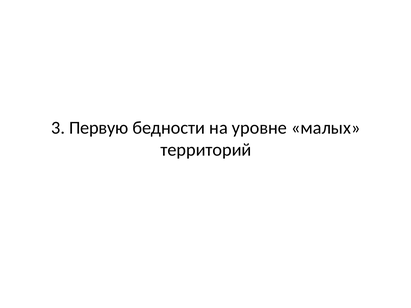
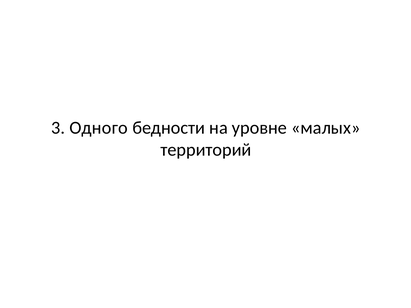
Первую: Первую -> Одного (99, 128)
